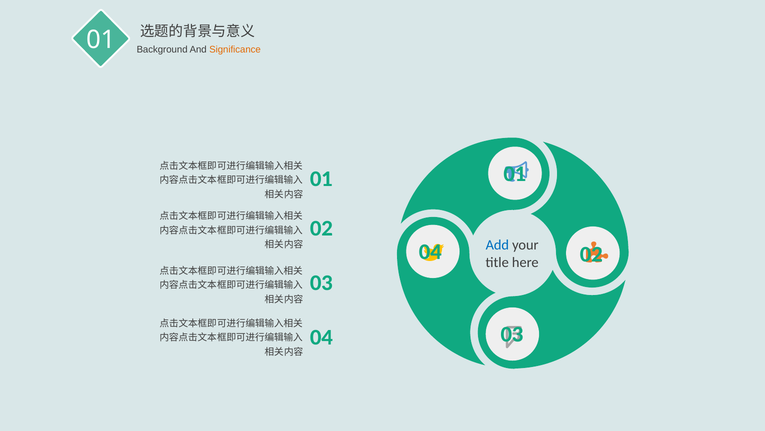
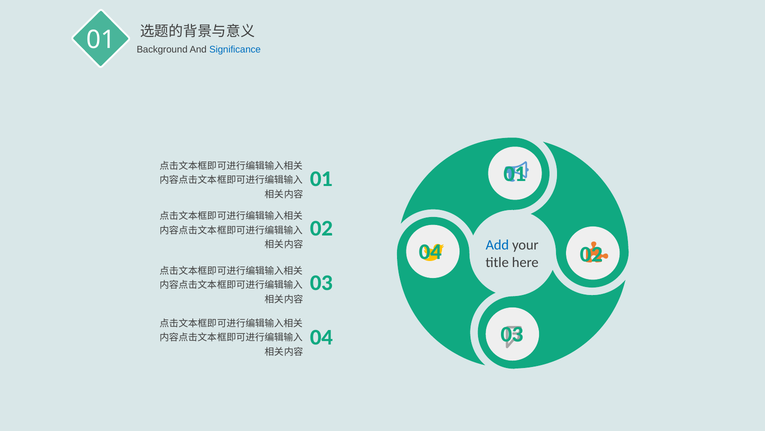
Significance colour: orange -> blue (235, 50)
